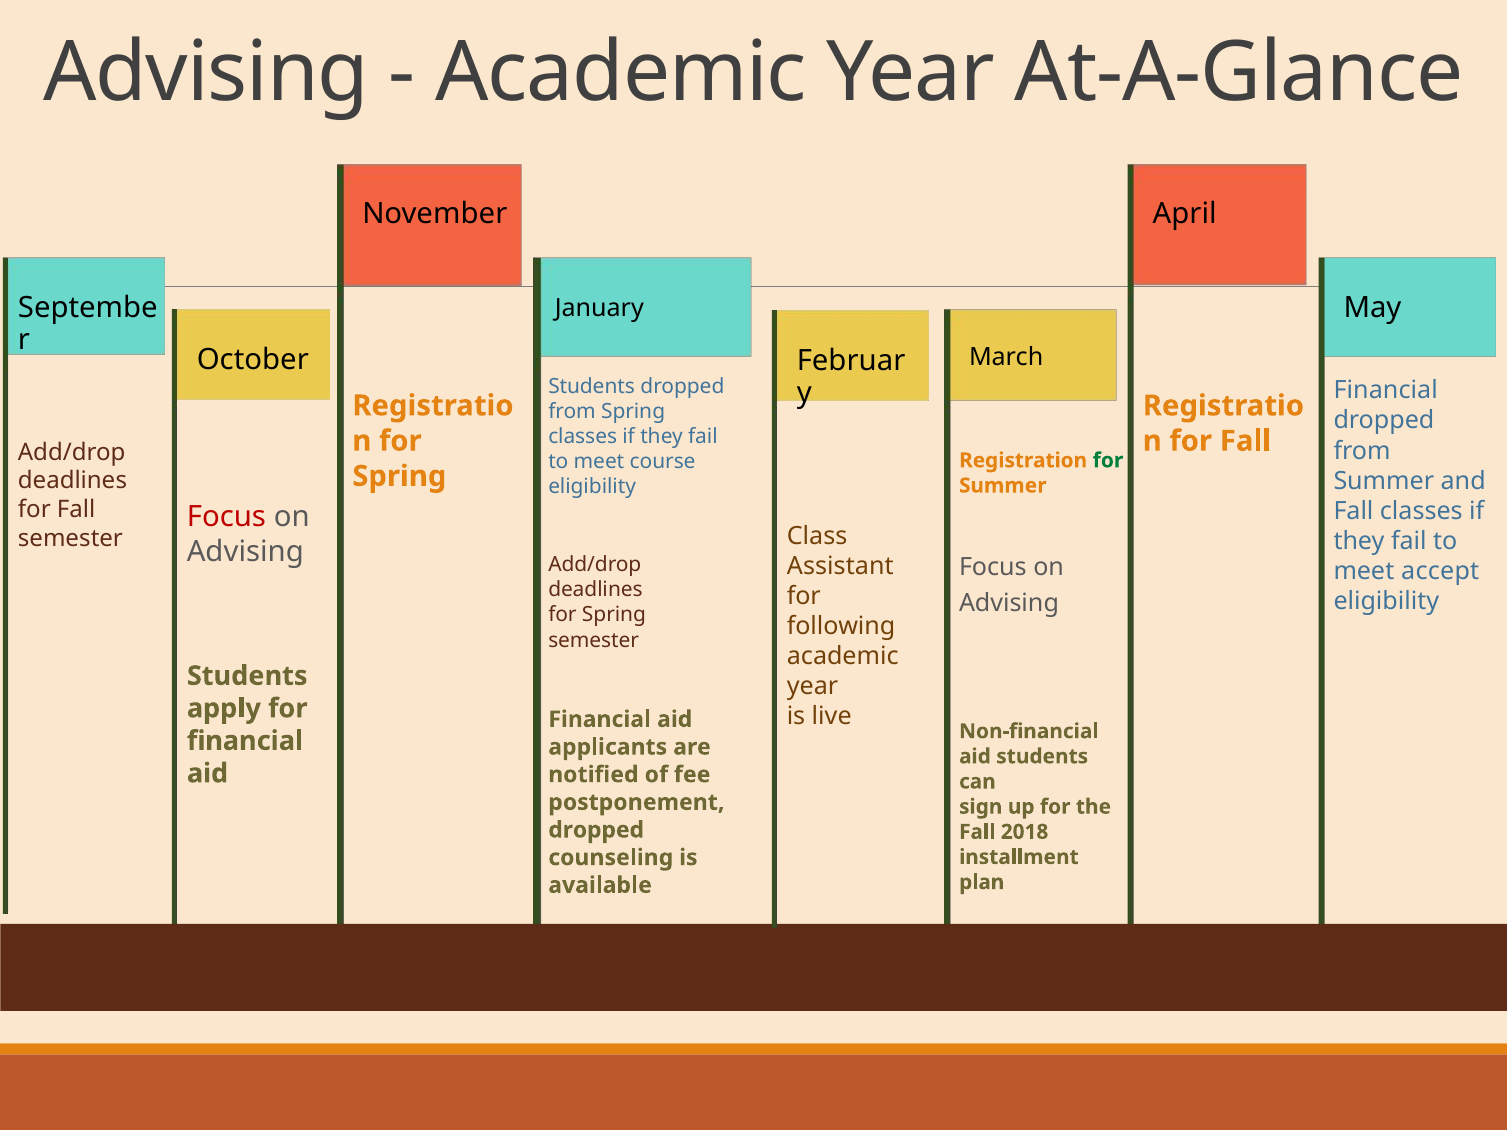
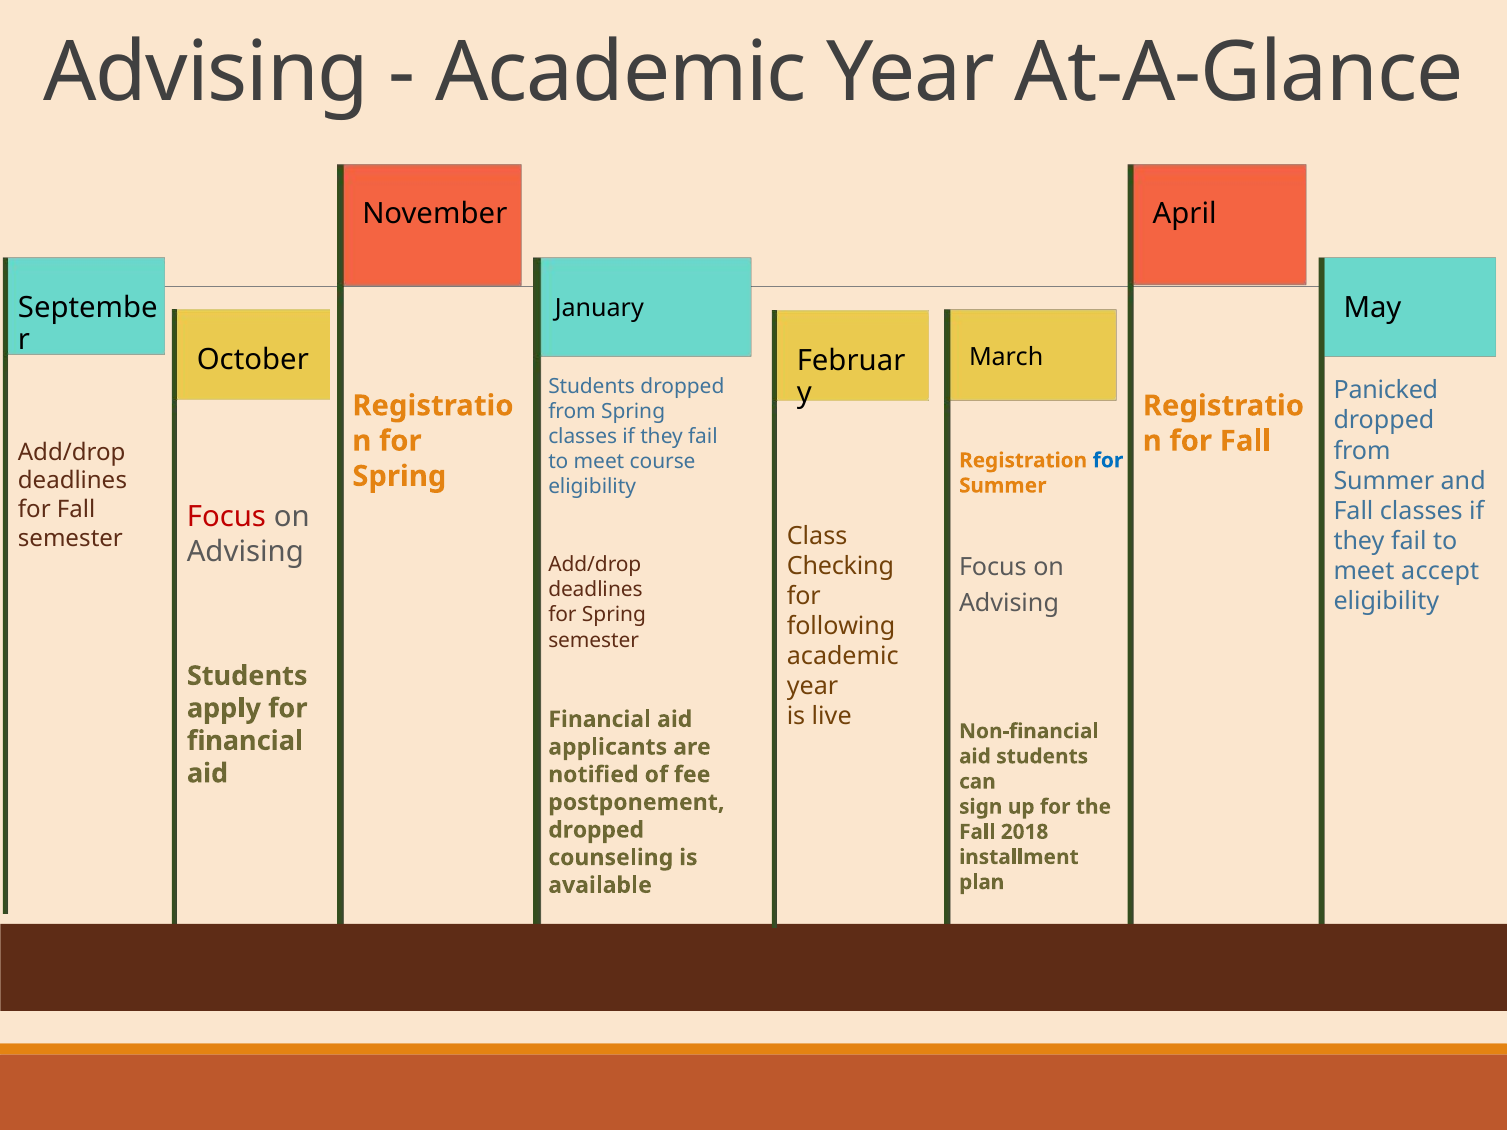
Financial: Financial -> Panicked (1386, 391)
for colour: green -> blue (1108, 461)
Assistant: Assistant -> Checking (840, 566)
